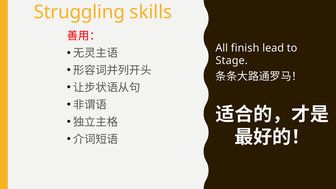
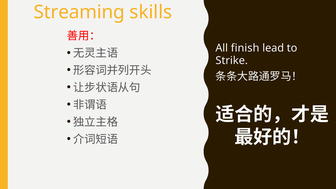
Struggling: Struggling -> Streaming (79, 12)
Stage: Stage -> Strike (232, 61)
